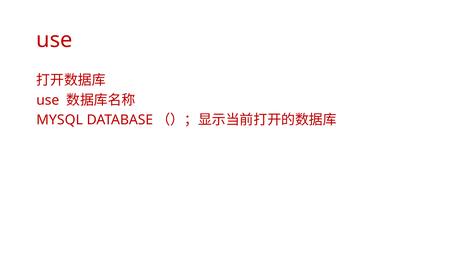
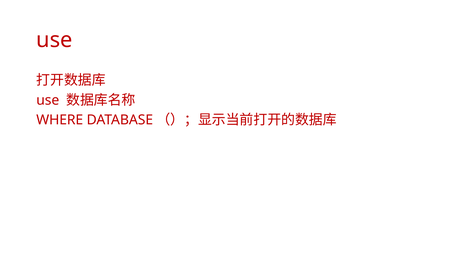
MYSQL: MYSQL -> WHERE (60, 120)
